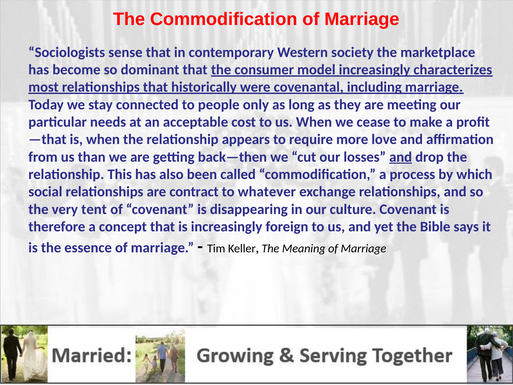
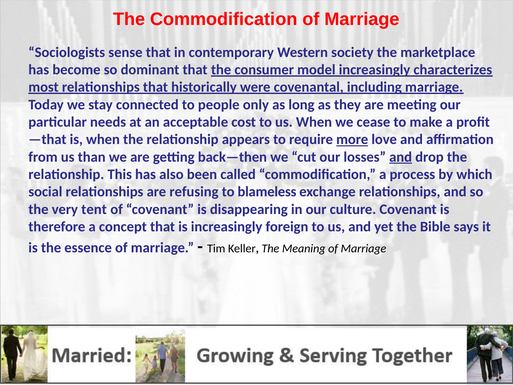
more underline: none -> present (352, 139)
contract: contract -> refusing (194, 192)
whatever: whatever -> blameless (267, 192)
